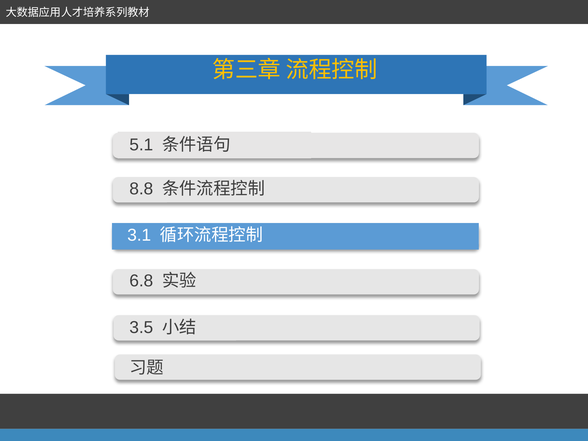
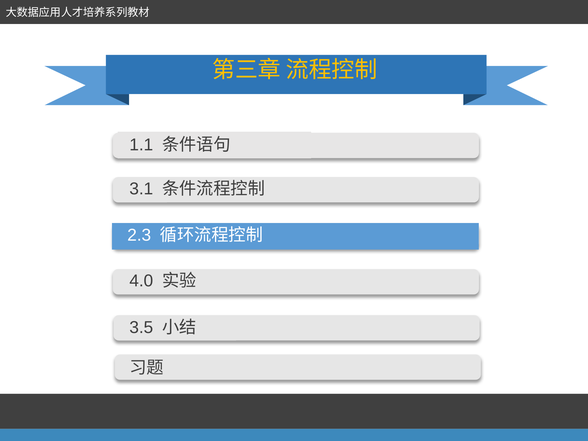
5.1: 5.1 -> 1.1 (141, 145)
8.8: 8.8 -> 3.1 (141, 189)
3.1: 3.1 -> 2.3 (139, 235)
6.8: 6.8 -> 4.0 (141, 281)
